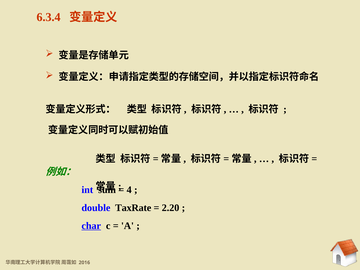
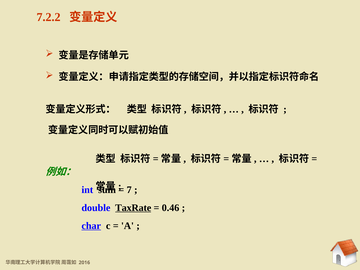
6.3.4: 6.3.4 -> 7.2.2 (49, 17)
4: 4 -> 7 (129, 190)
TaxRate underline: none -> present (133, 208)
2.20: 2.20 -> 0.46 (171, 208)
